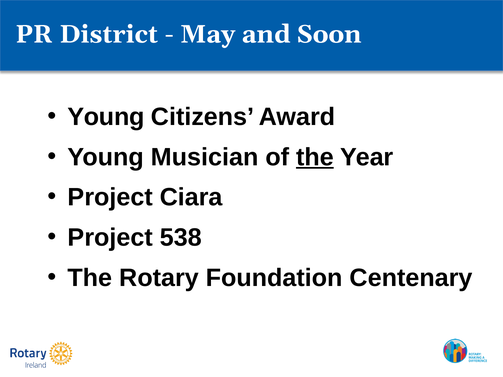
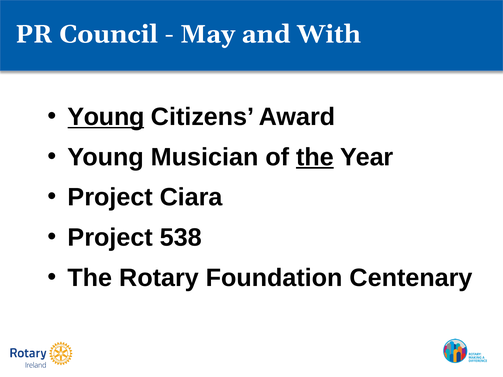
District: District -> Council (109, 34)
Soon: Soon -> With (329, 34)
Young underline: none -> present (106, 117)
